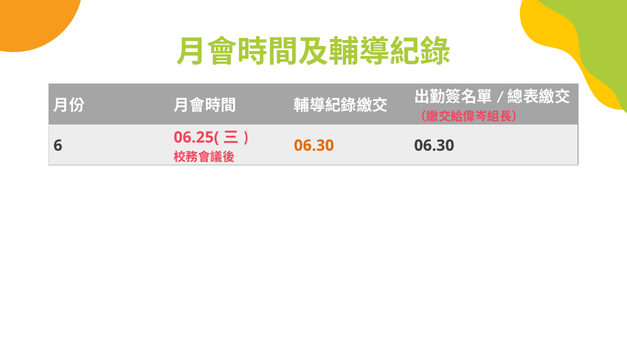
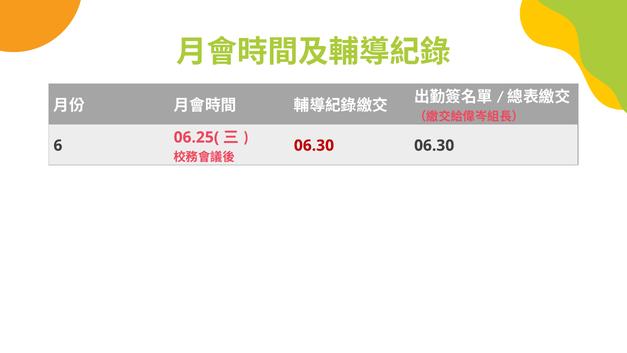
06.30 colour: orange -> red (314, 145)
